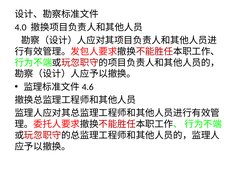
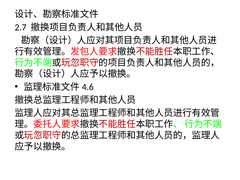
4.0: 4.0 -> 2.7 (21, 27)
